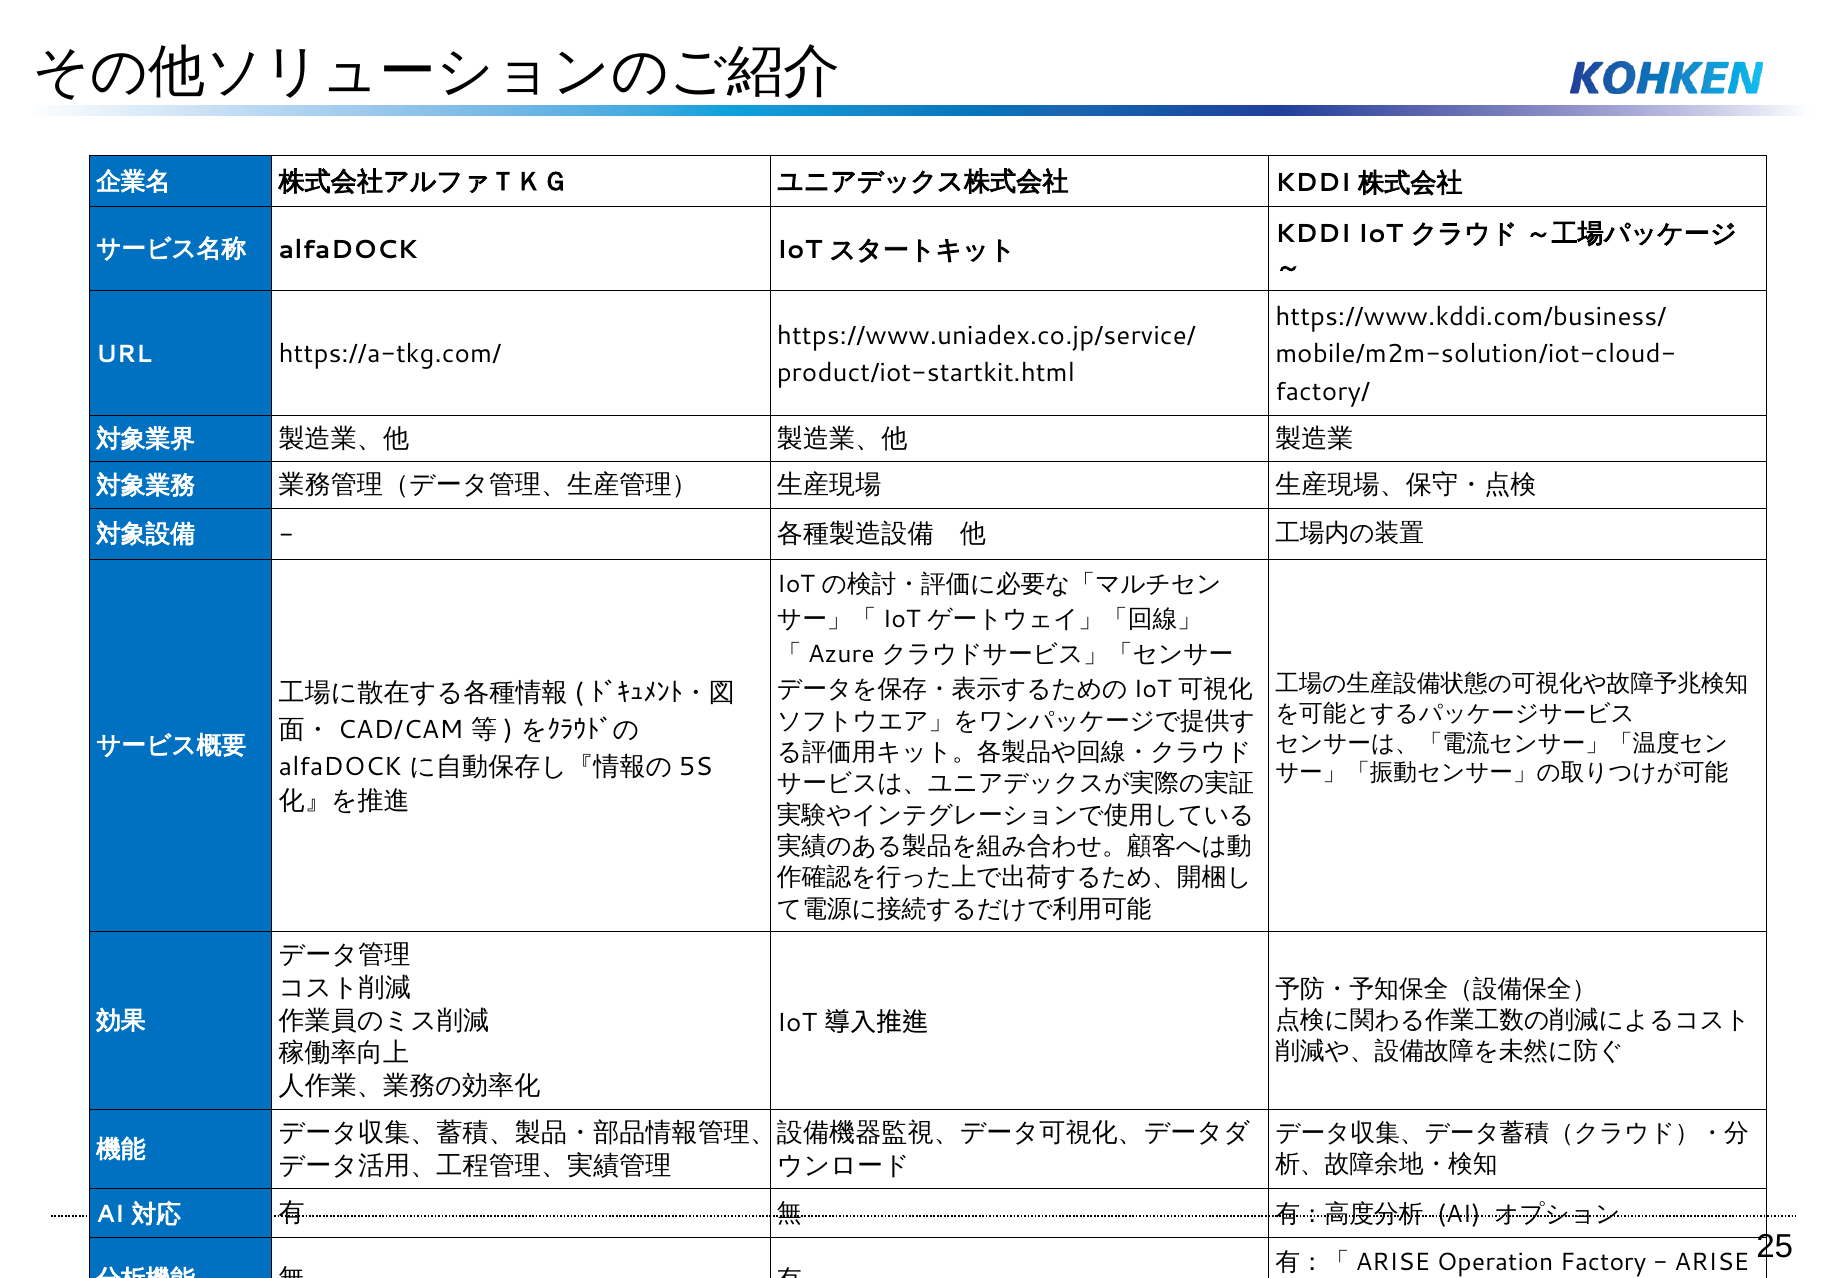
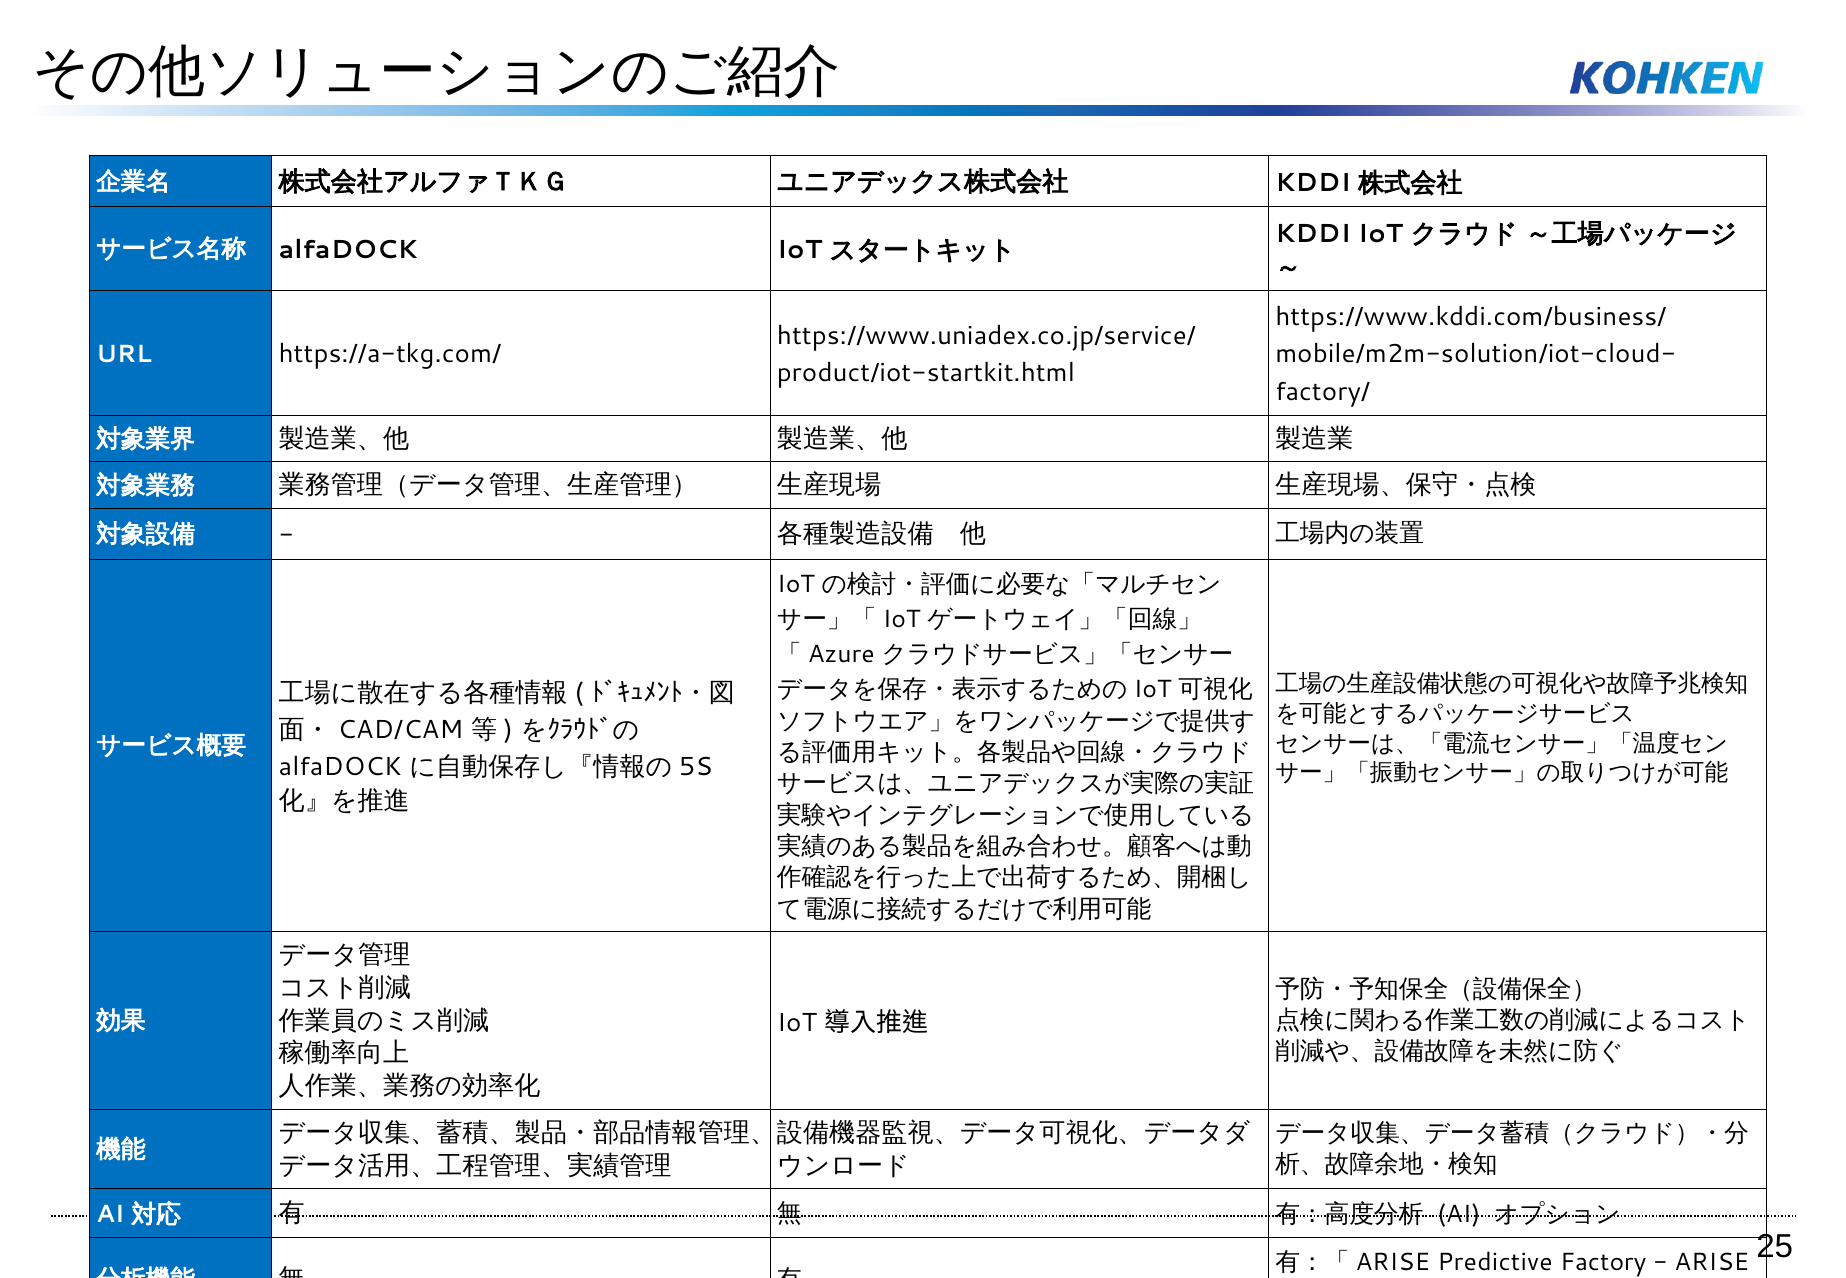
Operation: Operation -> Predictive (1495, 1263)
